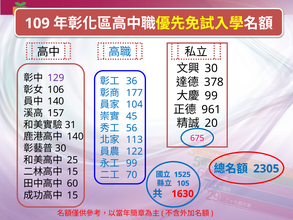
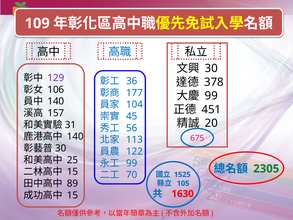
961: 961 -> 451 (211, 109)
2305 colour: blue -> green (266, 169)
60: 60 -> 89 (73, 183)
